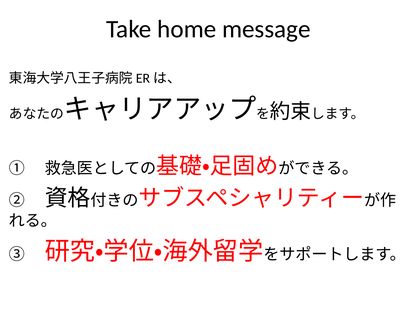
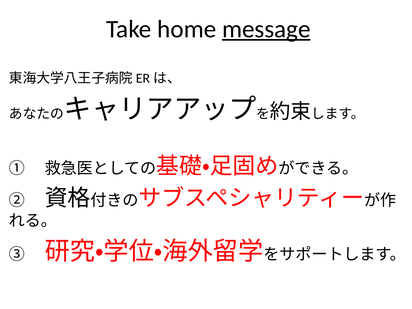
message underline: none -> present (266, 29)
